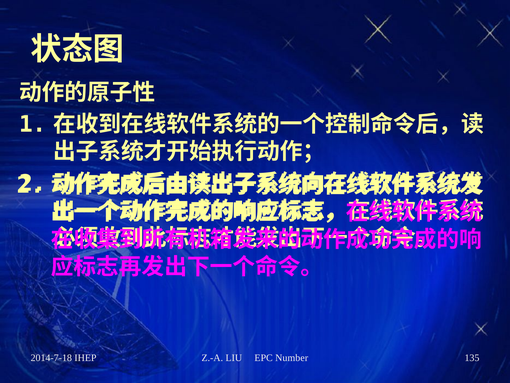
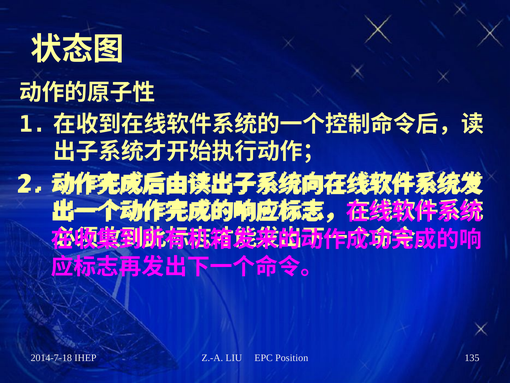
Number: Number -> Position (292, 358)
